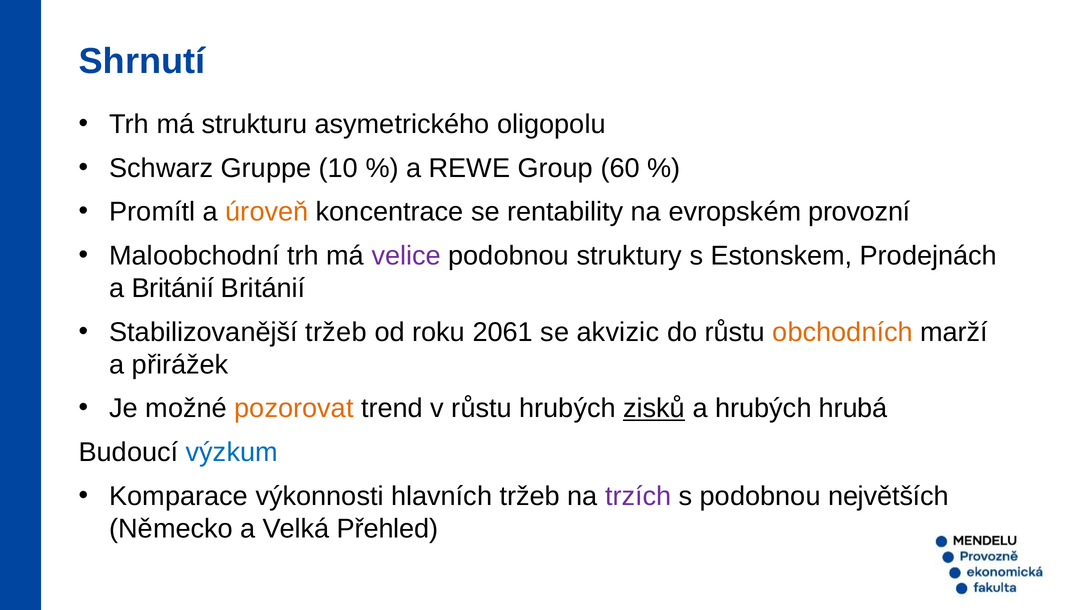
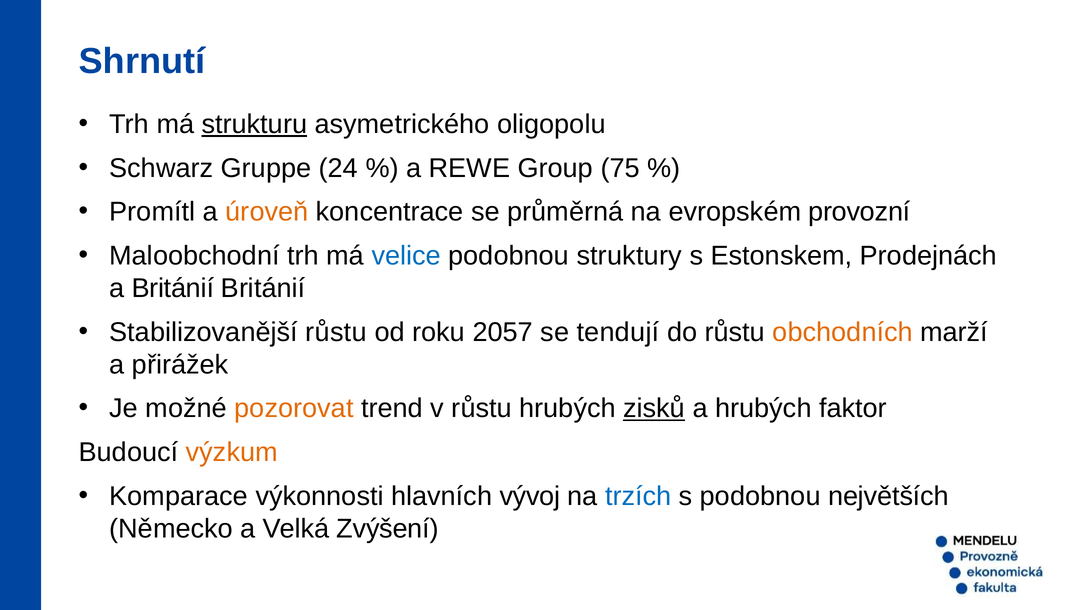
strukturu underline: none -> present (254, 124)
10: 10 -> 24 (338, 168)
60: 60 -> 75 (620, 168)
rentability: rentability -> průměrná (565, 212)
velice colour: purple -> blue (406, 256)
Stabilizovanější tržeb: tržeb -> růstu (336, 332)
2061: 2061 -> 2057 (503, 332)
akvizic: akvizic -> tendují (618, 332)
hrubá: hrubá -> faktor (853, 409)
výzkum colour: blue -> orange (232, 453)
hlavních tržeb: tržeb -> vývoj (530, 496)
trzích colour: purple -> blue (638, 496)
Přehled: Přehled -> Zvýšení (388, 529)
